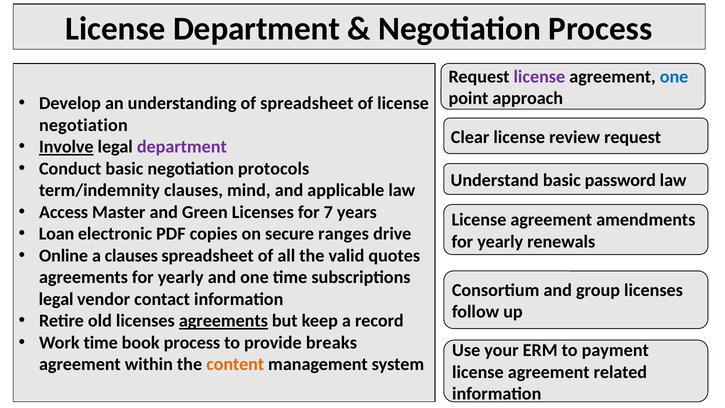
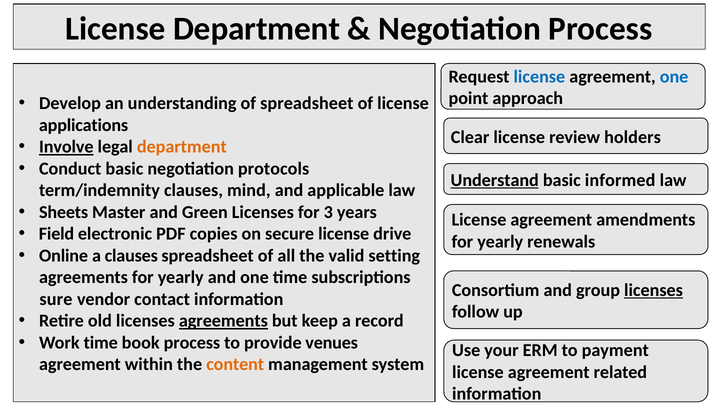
license colour: purple -> blue (539, 77)
negotiation: negotiation -> applications (84, 125)
review request: request -> holders (633, 137)
department colour: purple -> orange (182, 147)
Understand underline: none -> present (495, 180)
password: password -> informed (620, 180)
Access: Access -> Sheets (64, 212)
7: 7 -> 3 (328, 212)
Loan: Loan -> Field (57, 234)
secure ranges: ranges -> license (344, 234)
quotes: quotes -> setting (394, 256)
licenses underline: none -> present (654, 290)
legal: legal -> sure (56, 299)
breaks: breaks -> venues (332, 343)
